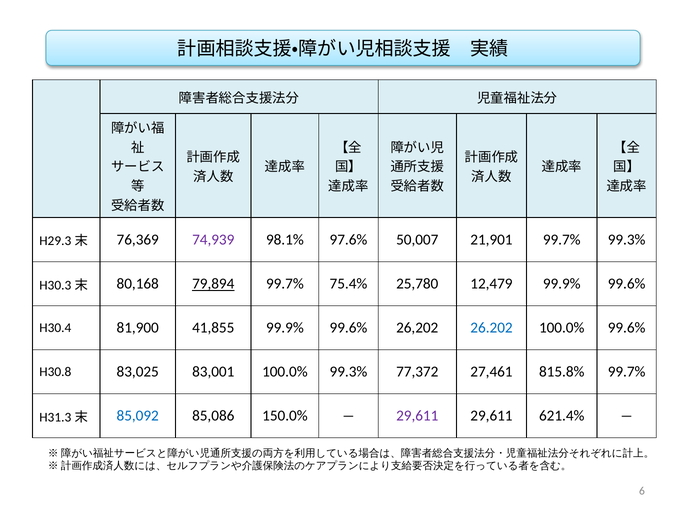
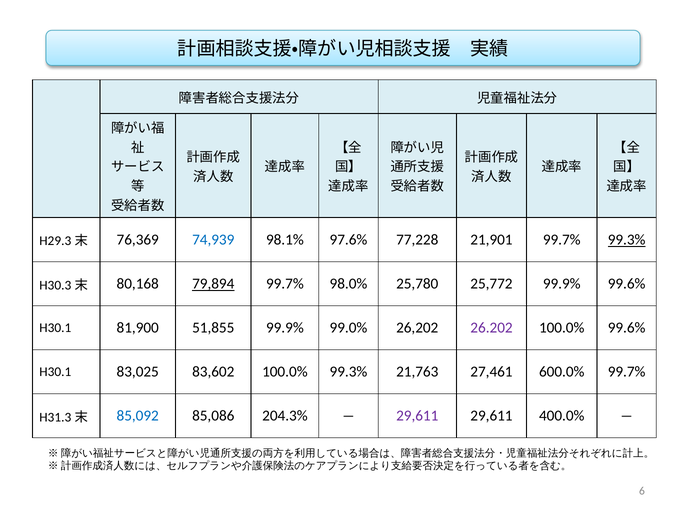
74,939 colour: purple -> blue (213, 240)
50,007: 50,007 -> 77,228 (417, 240)
99.3% underline: none -> present (627, 240)
75.4%: 75.4% -> 98.0% (348, 284)
12,479: 12,479 -> 25,772 (491, 284)
H30.4: H30.4 -> H30.1 (55, 328)
41,855: 41,855 -> 51,855 (213, 328)
99.6%: 99.6% -> 99.0% (348, 328)
26.202 colour: blue -> purple (492, 328)
H30.8: H30.8 -> H30.1 (55, 372)
83,001: 83,001 -> 83,602 (213, 372)
77,372: 77,372 -> 21,763 (417, 372)
815.8%: 815.8% -> 600.0% (562, 372)
150.0%: 150.0% -> 204.3% (285, 416)
621.4%: 621.4% -> 400.0% (562, 416)
